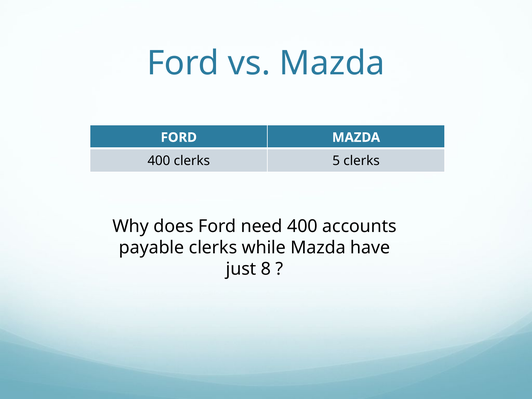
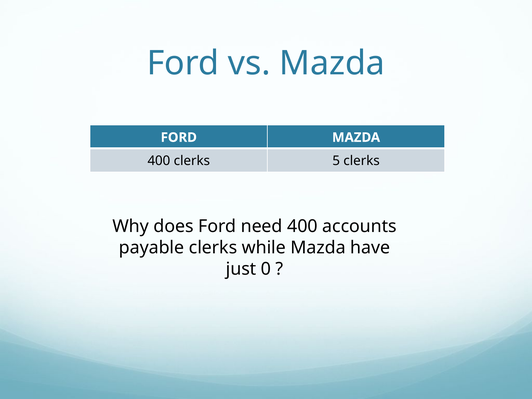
8: 8 -> 0 (266, 269)
